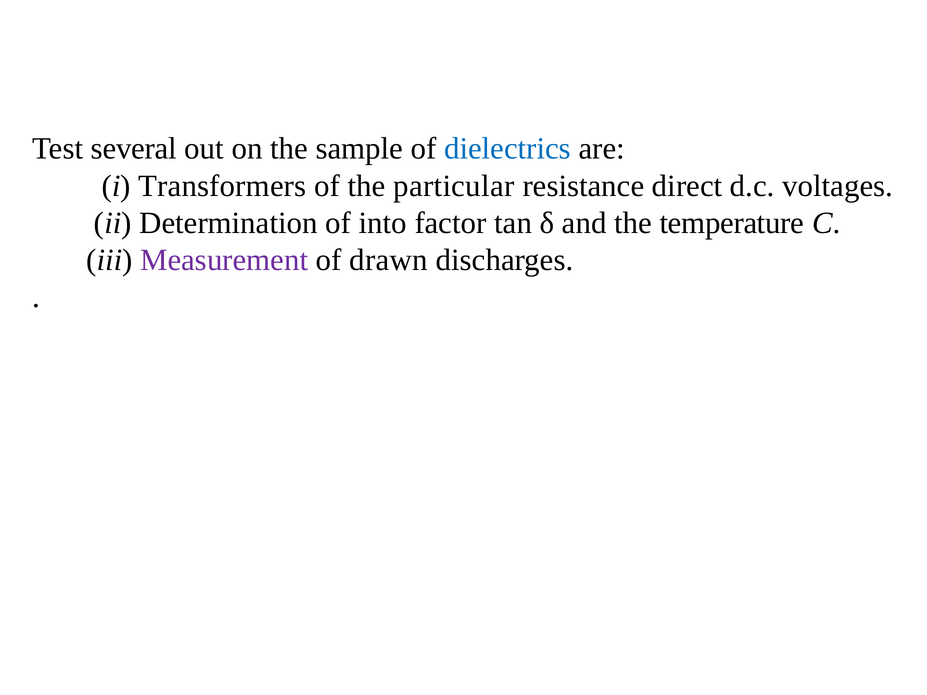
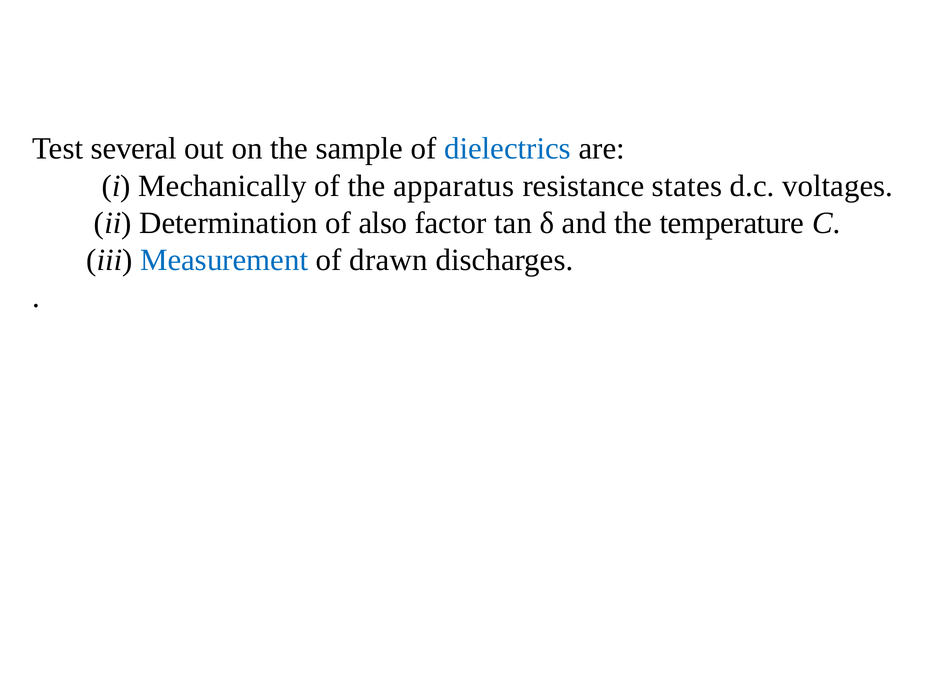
Transformers: Transformers -> Mechanically (222, 186)
particular: particular -> apparatus (454, 186)
direct: direct -> states (687, 186)
into: into -> also (383, 223)
Measurement colour: purple -> blue (224, 260)
